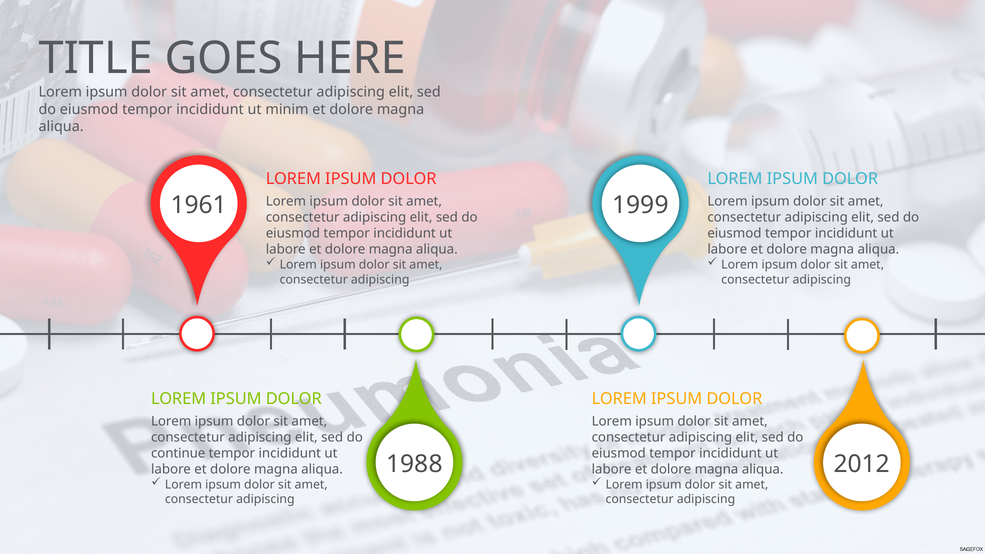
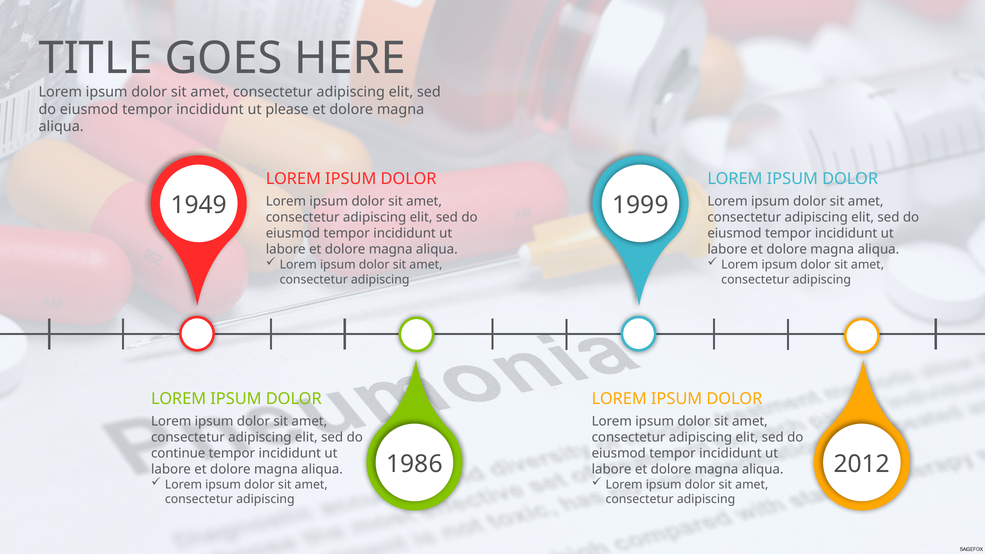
minim: minim -> please (287, 109)
1961: 1961 -> 1949 (199, 205)
1988: 1988 -> 1986 (414, 464)
